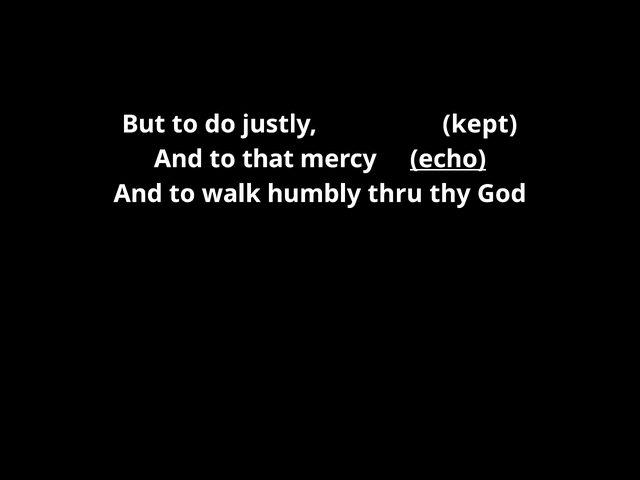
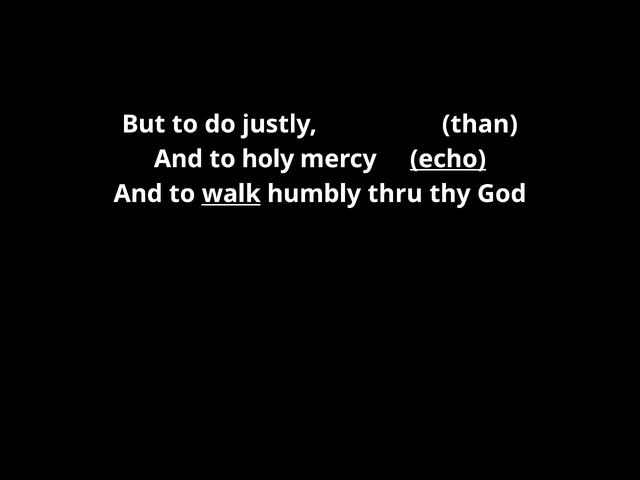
kept: kept -> than (480, 124)
that: that -> holy (268, 159)
walk underline: none -> present (231, 194)
